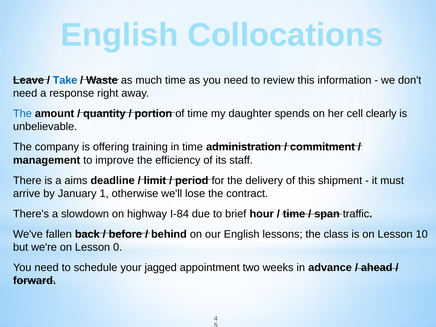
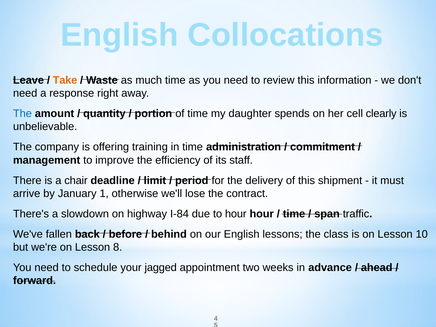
Take colour: blue -> orange (65, 80)
aims: aims -> chair (76, 180)
to brief: brief -> hour (236, 214)
0: 0 -> 8 (118, 247)
